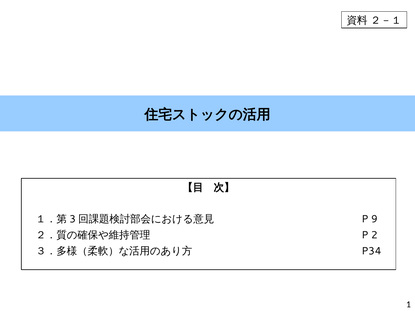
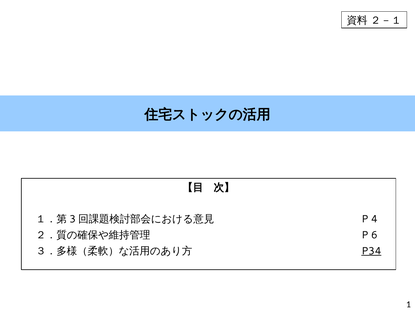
9: 9 -> 4 (374, 219)
2: 2 -> 6 (374, 235)
P34 underline: none -> present (371, 251)
